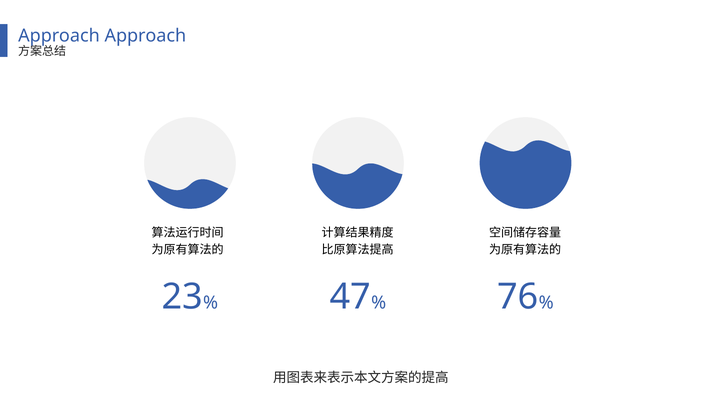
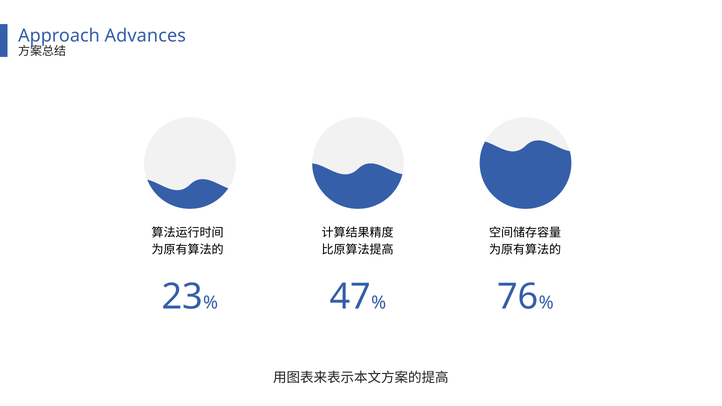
Approach Approach: Approach -> Advances (145, 36)
